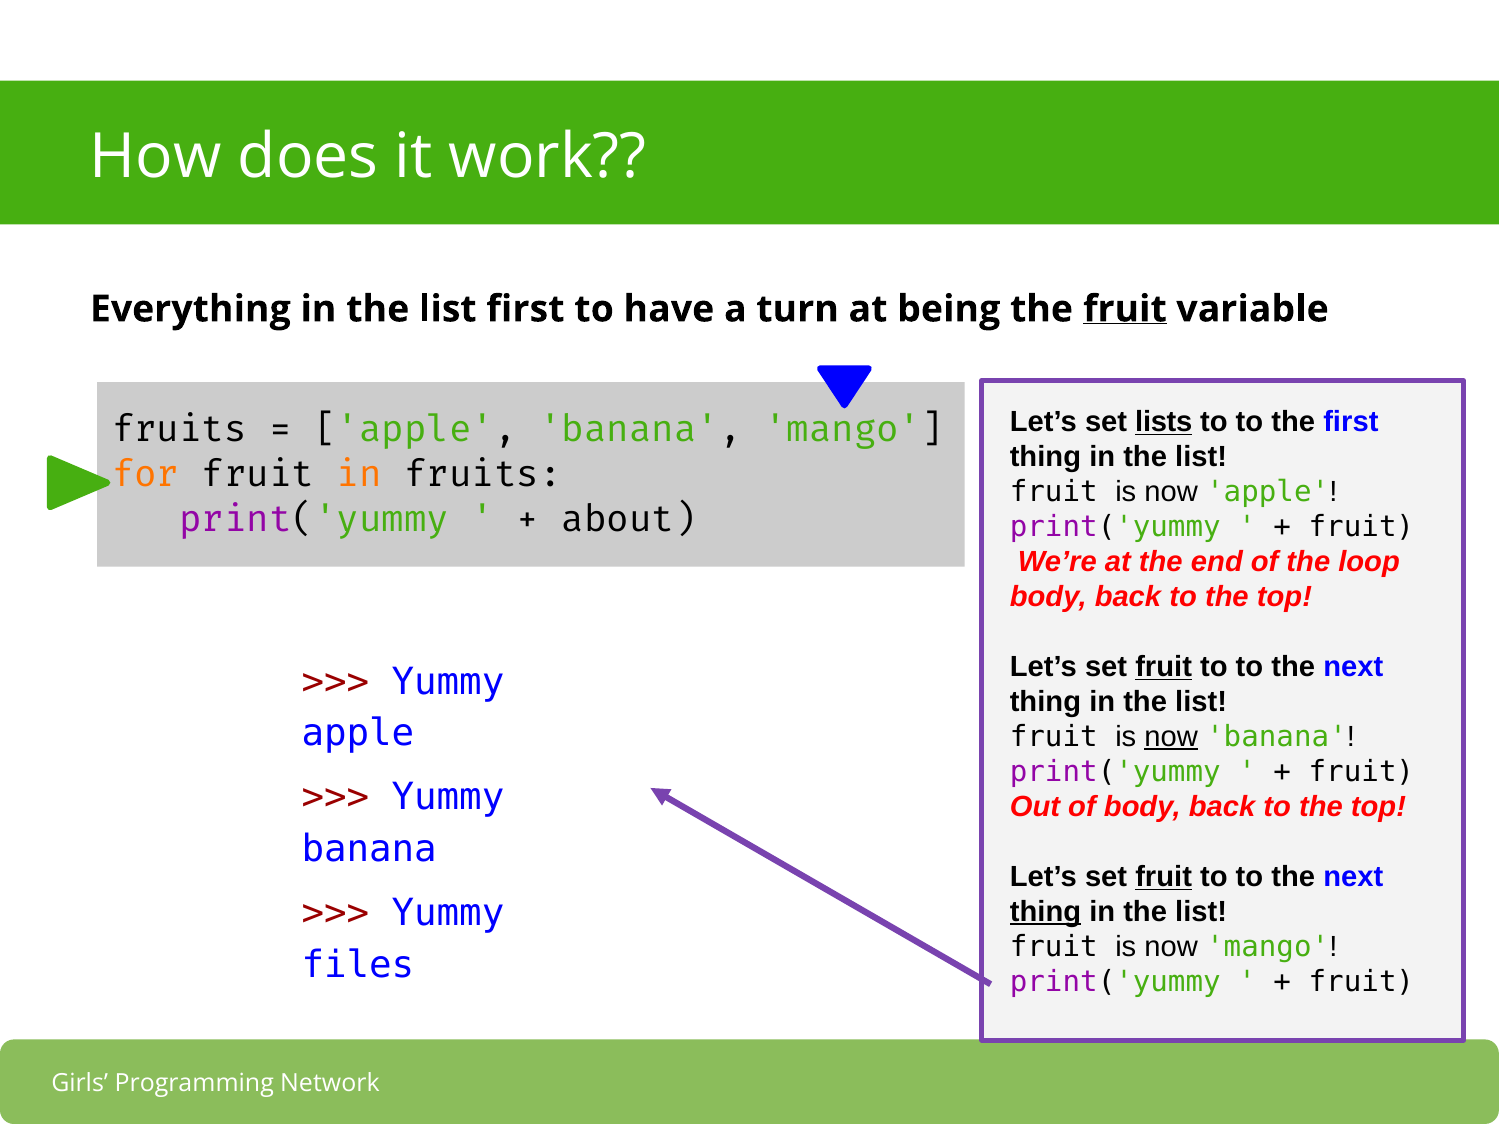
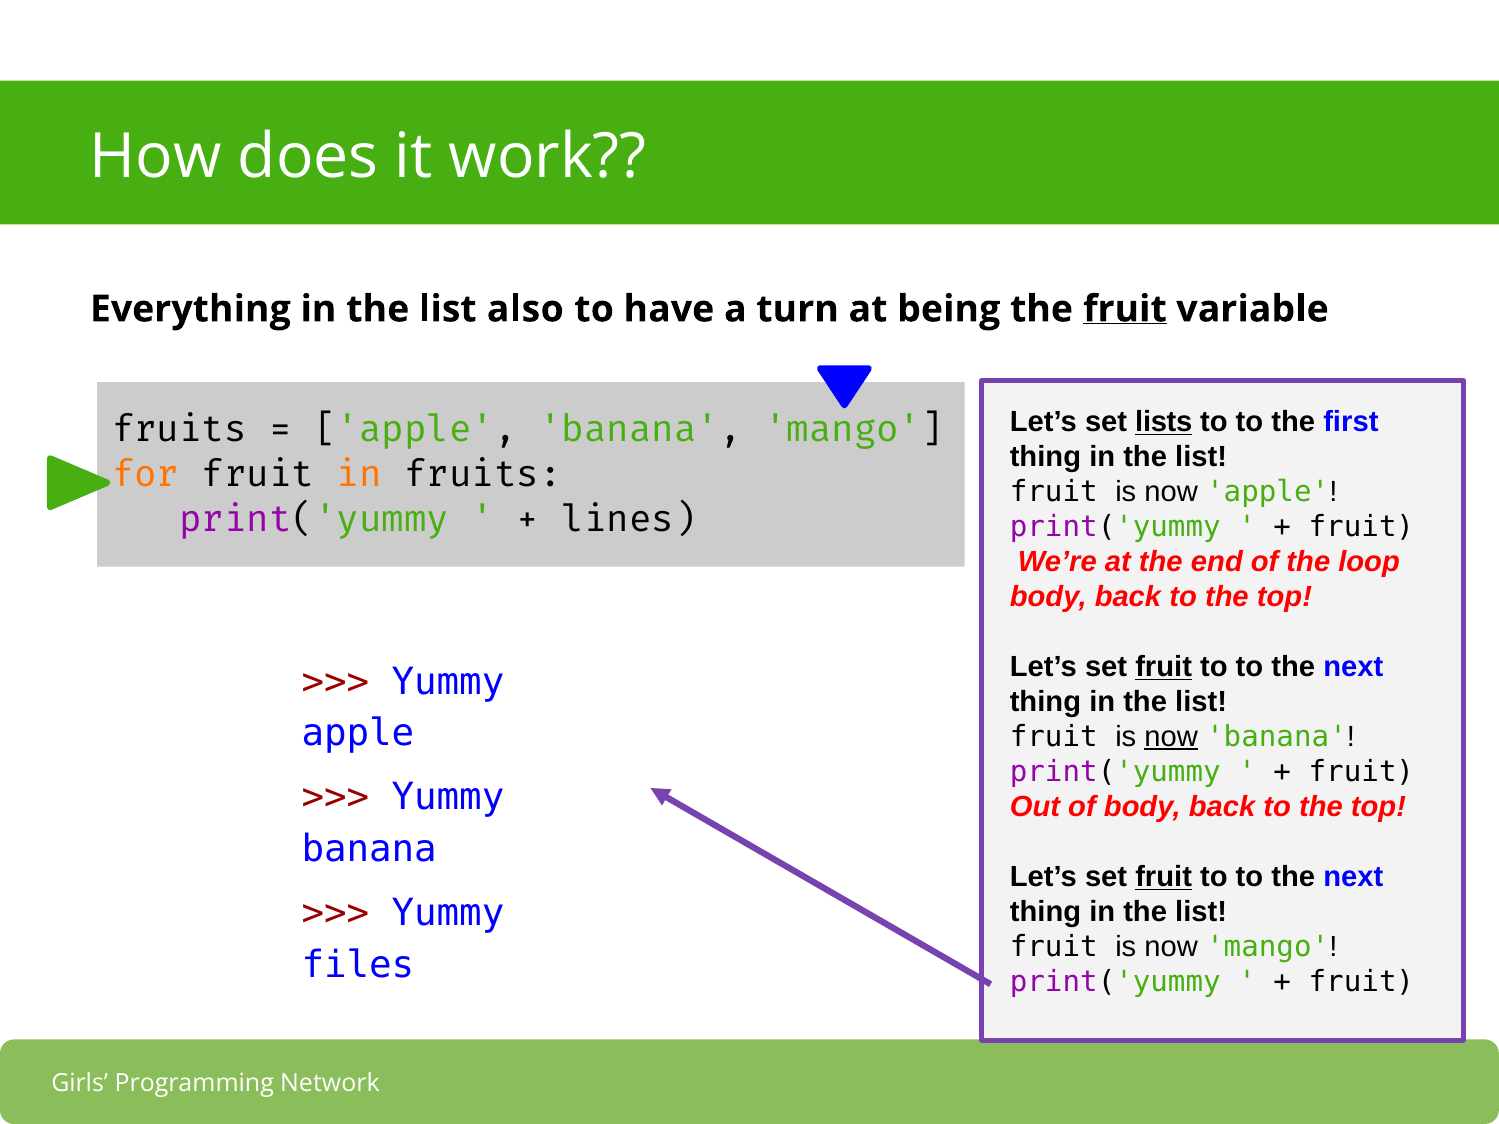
list first: first -> also (525, 309)
about: about -> lines (629, 519)
thing underline: present -> none (1046, 912)
